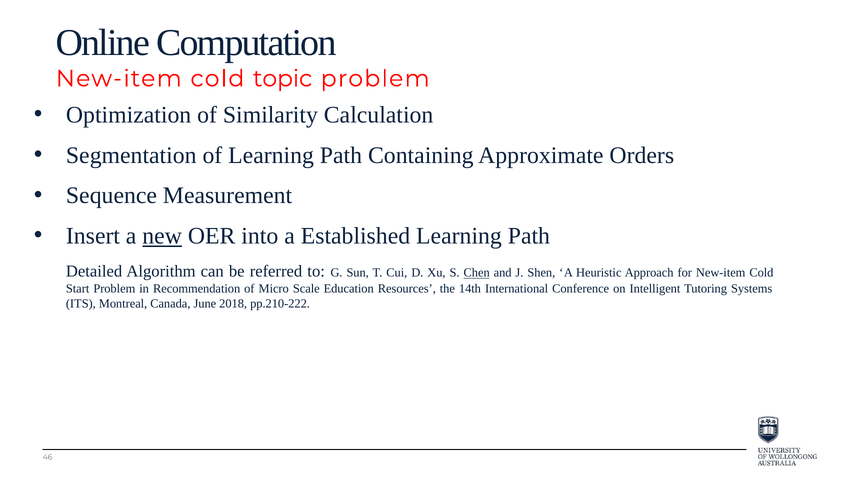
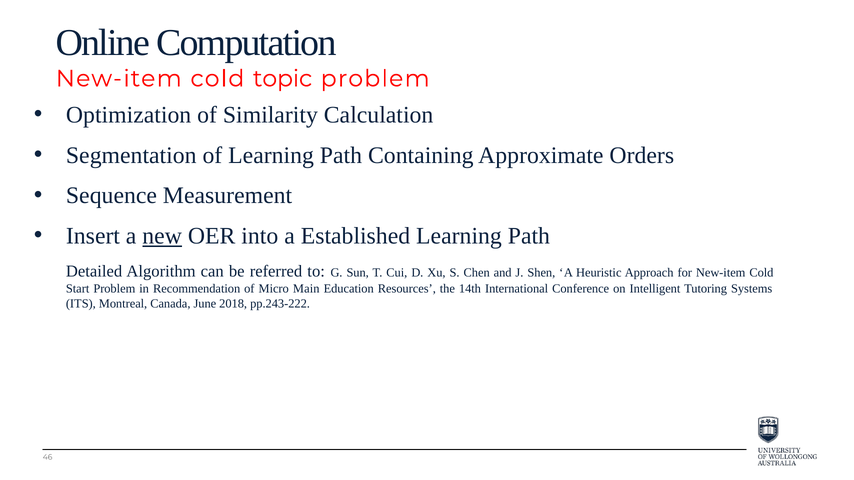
Chen underline: present -> none (477, 273)
Scale: Scale -> Main (306, 289)
pp.210-222: pp.210-222 -> pp.243-222 (280, 304)
